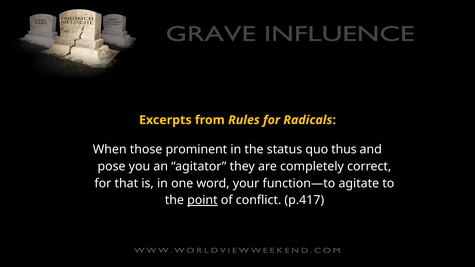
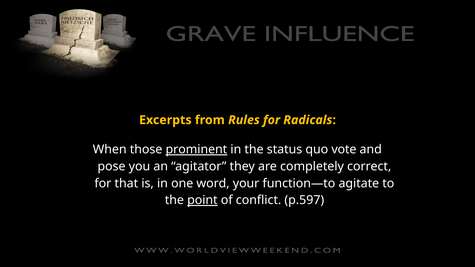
prominent underline: none -> present (196, 150)
thus: thus -> vote (344, 150)
p.417: p.417 -> p.597 (304, 200)
